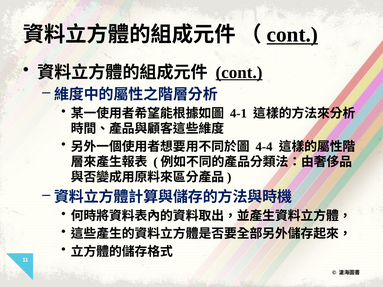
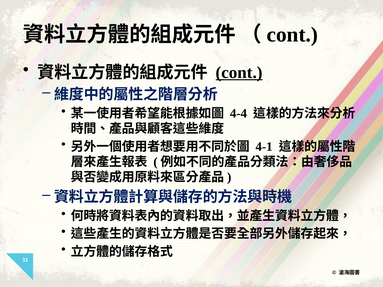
cont underline: present -> none (292, 35)
4-1: 4-1 -> 4-4 (238, 114)
4-4: 4-4 -> 4-1 (264, 147)
